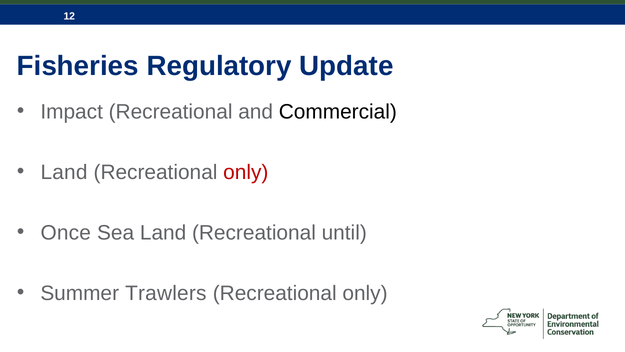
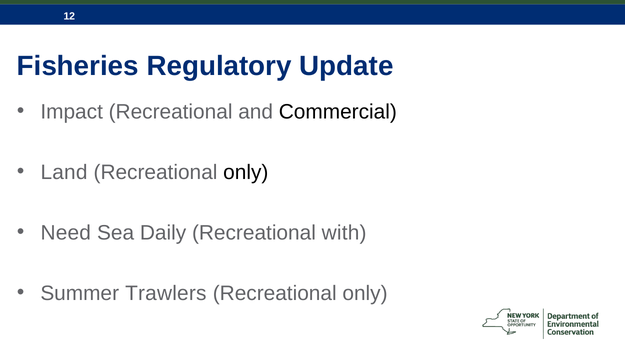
only colour: red -> black (246, 172)
Once: Once -> Need (66, 232)
Sea Land: Land -> Daily (163, 232)
until: until -> with (344, 232)
